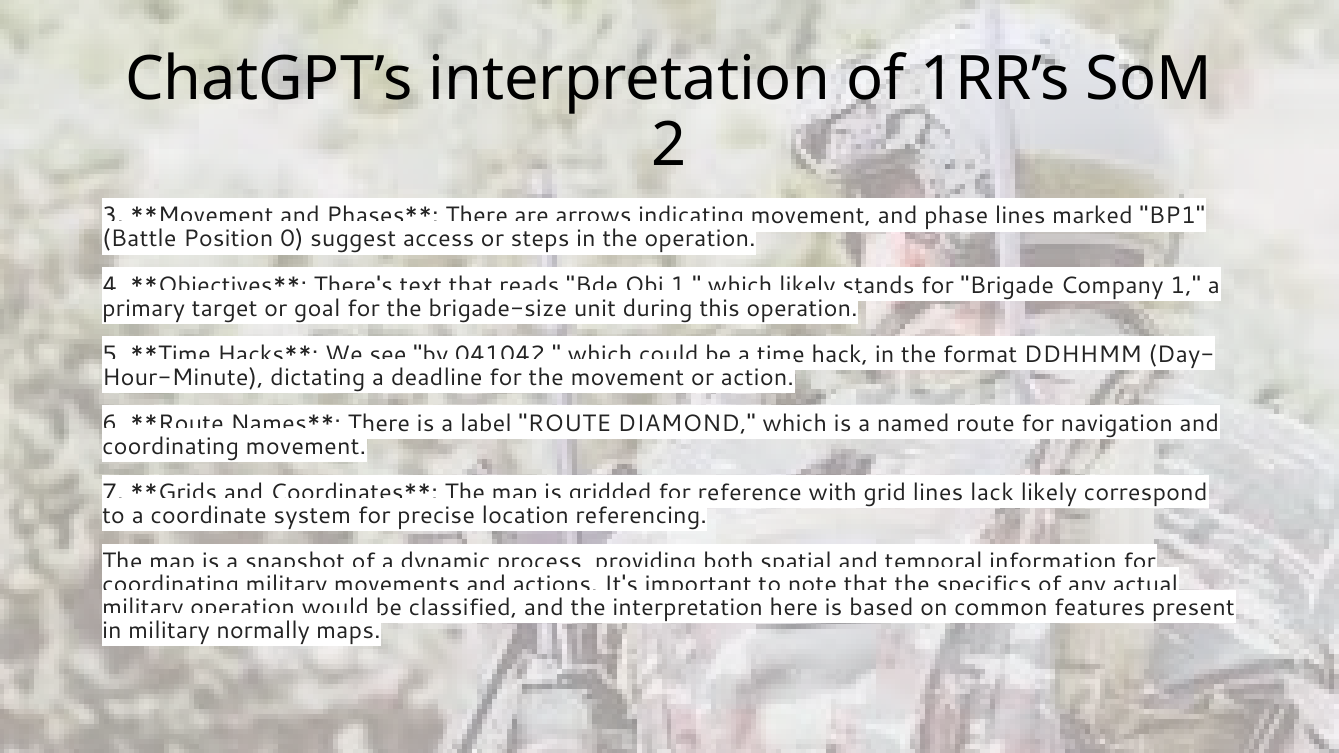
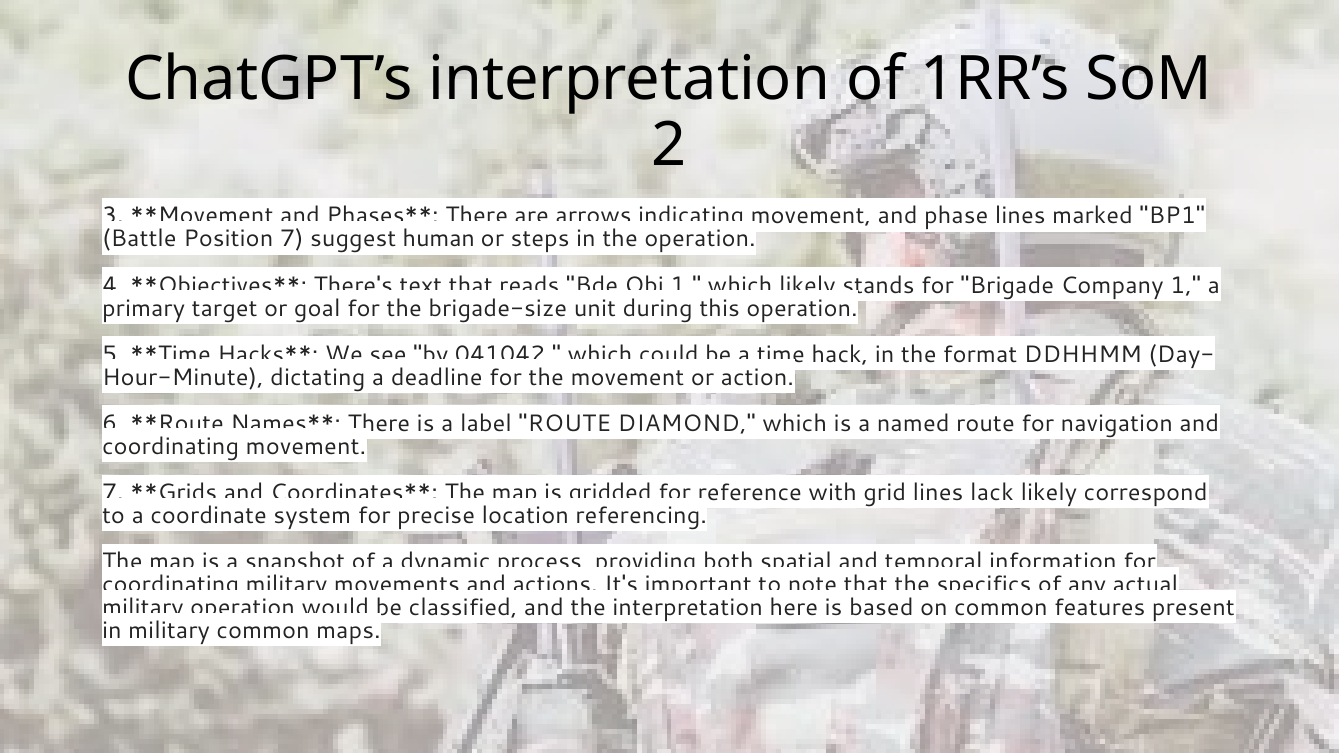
Position 0: 0 -> 7 (292, 239)
access: access -> human (439, 239)
military normally: normally -> common (263, 631)
